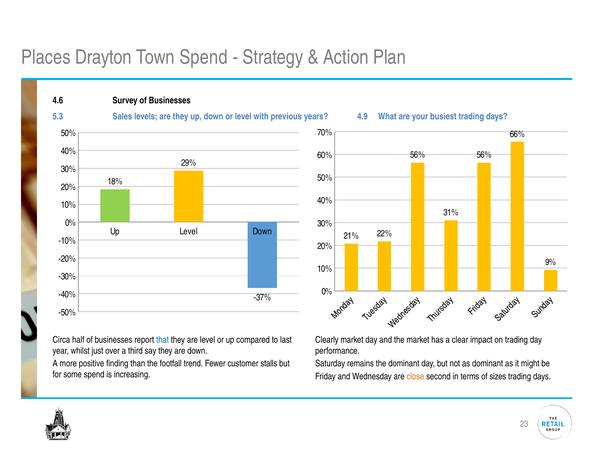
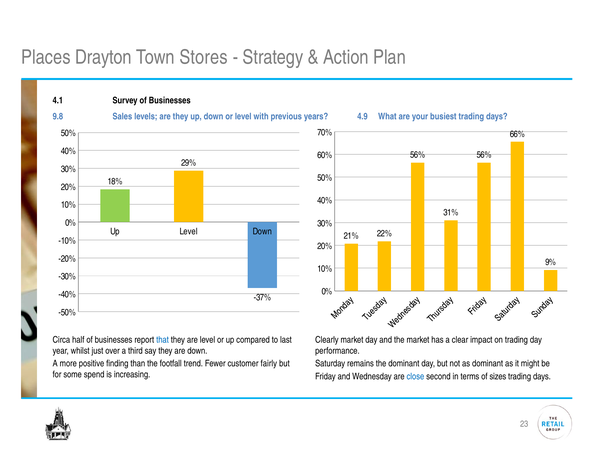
Town Spend: Spend -> Stores (204, 57)
4.6: 4.6 -> 4.1 (58, 100)
5.3: 5.3 -> 9.8 (58, 117)
stalls: stalls -> fairly (269, 364)
close colour: orange -> blue (415, 377)
